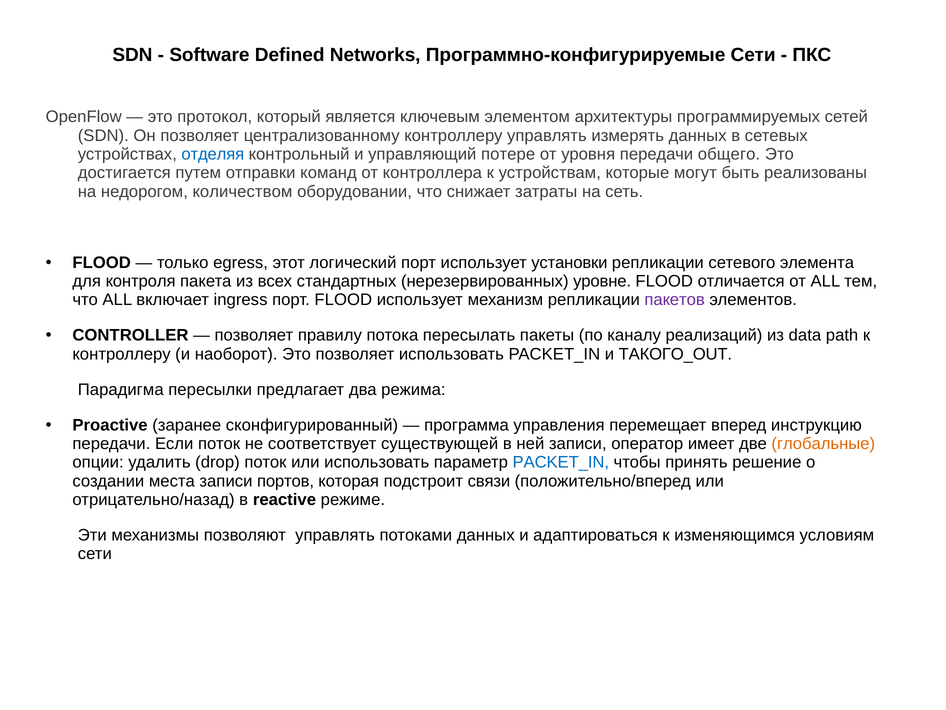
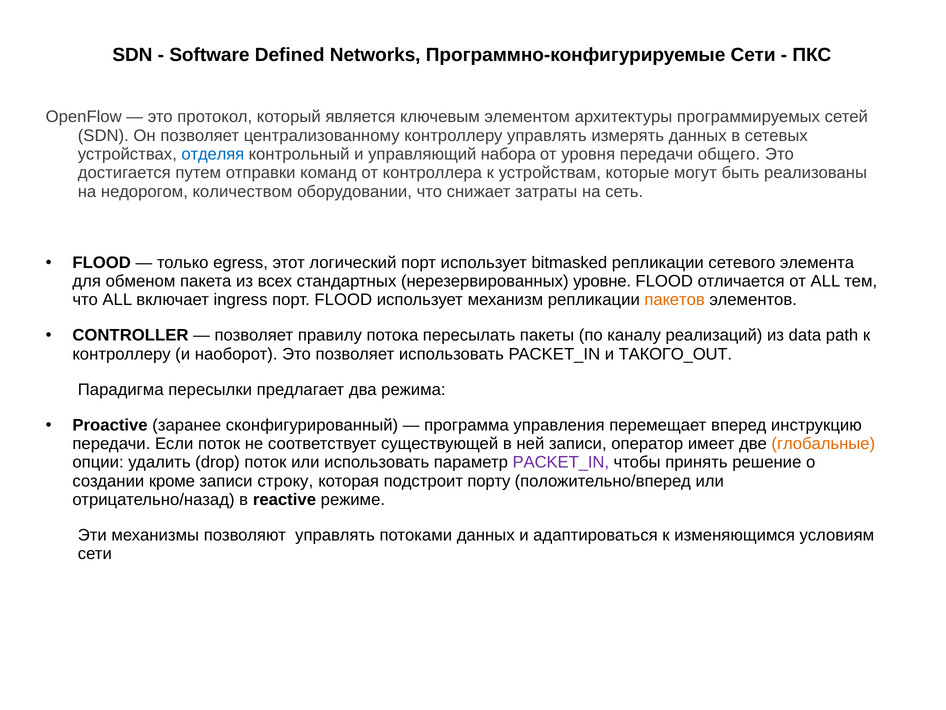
потере: потере -> набора (508, 154)
установки: установки -> bitmasked (569, 262)
контроля: контроля -> обменом (141, 281)
пакетов colour: purple -> orange (675, 300)
PACKET_IN colour: blue -> purple (561, 462)
места: места -> кроме (172, 481)
портов: портов -> строку (285, 481)
связи: связи -> порту (489, 481)
